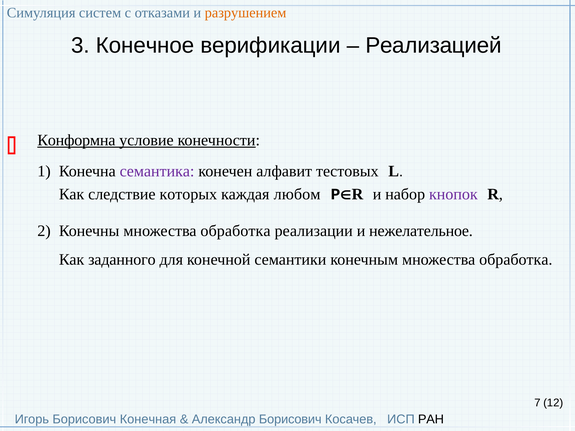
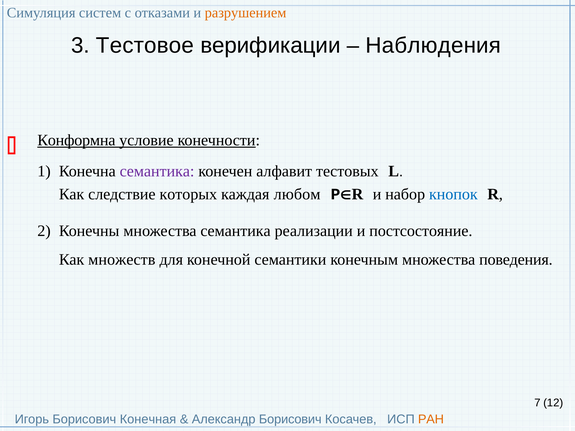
Конечное: Конечное -> Тестовое (145, 46)
Реализацией: Реализацией -> Наблюдения (433, 46)
кнопок colour: purple -> blue (453, 194)
Конечны множества обработка: обработка -> семантика (236, 231)
нежелательное: нежелательное -> постсостояние (421, 231)
заданного: заданного -> множеств (122, 260)
конечным множества обработка: обработка -> поведения (516, 260)
РАН colour: black -> orange (431, 419)
